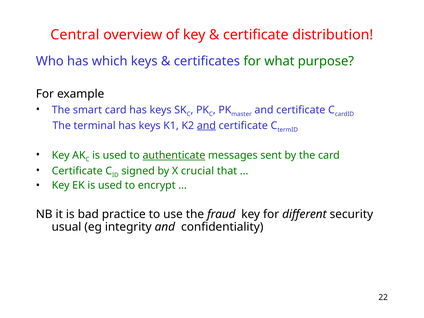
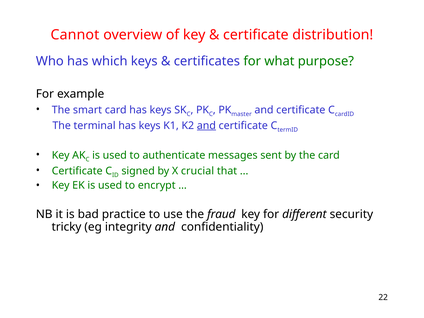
Central: Central -> Cannot (75, 35)
authenticate underline: present -> none (174, 155)
usual: usual -> tricky (67, 227)
